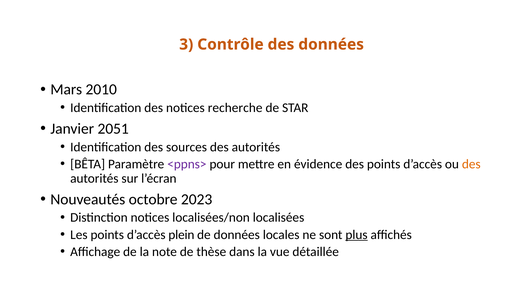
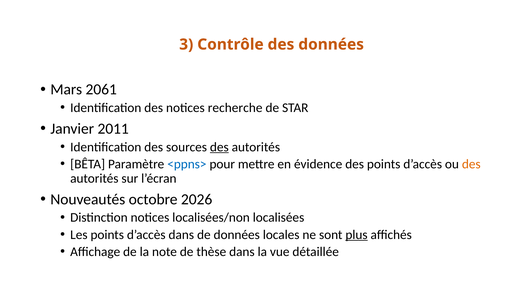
2010: 2010 -> 2061 (101, 90)
2051: 2051 -> 2011 (113, 129)
des underline: none -> present (219, 147)
<ppns> colour: purple -> blue (187, 164)
2023: 2023 -> 2026 (197, 199)
d’accès plein: plein -> dans (181, 235)
